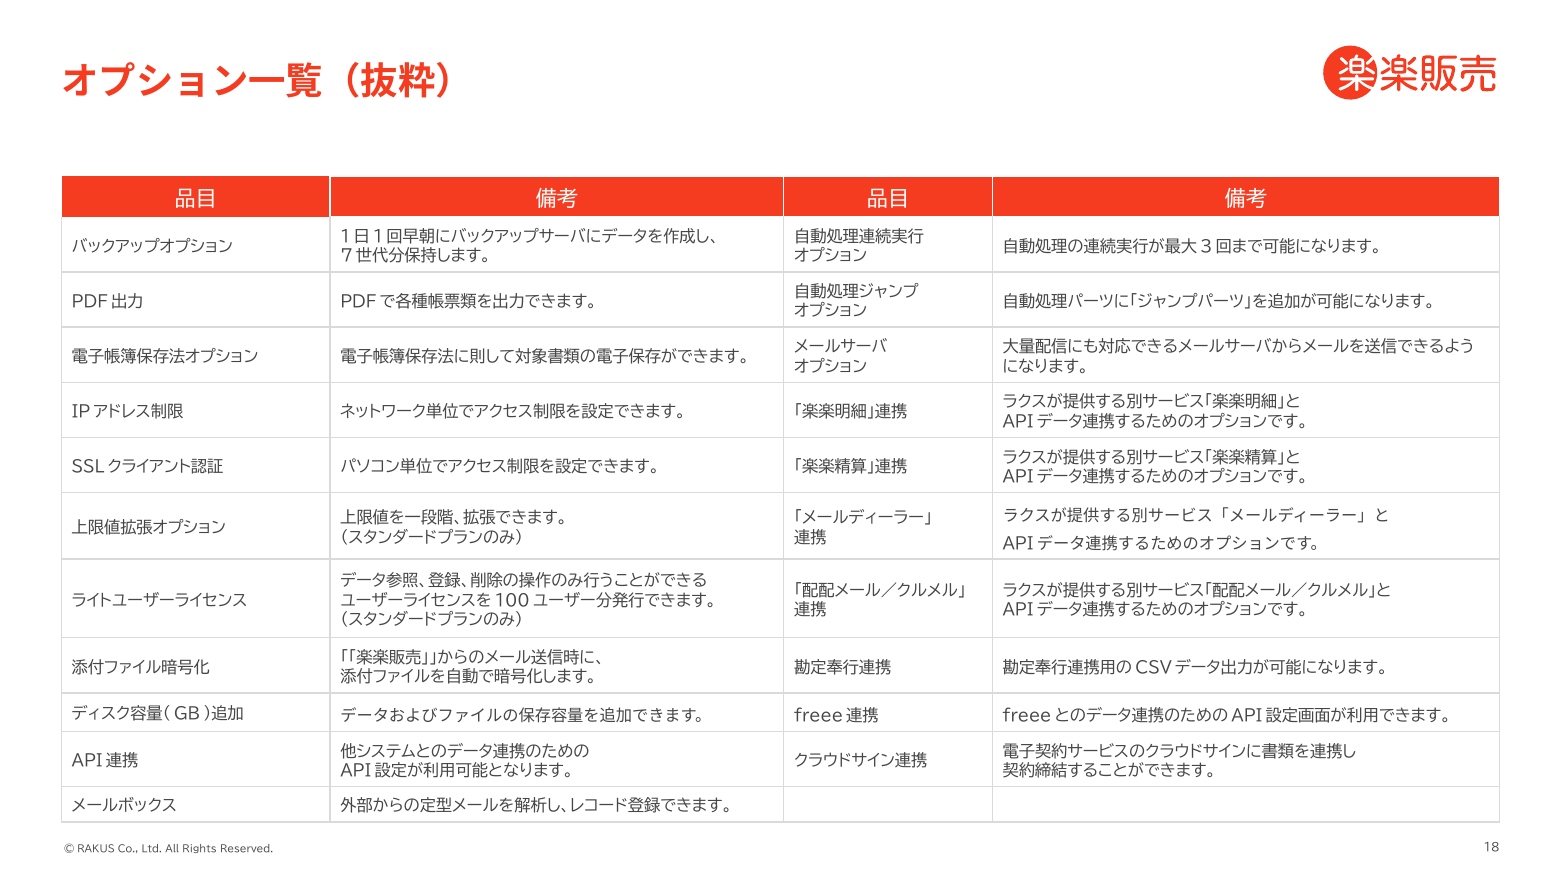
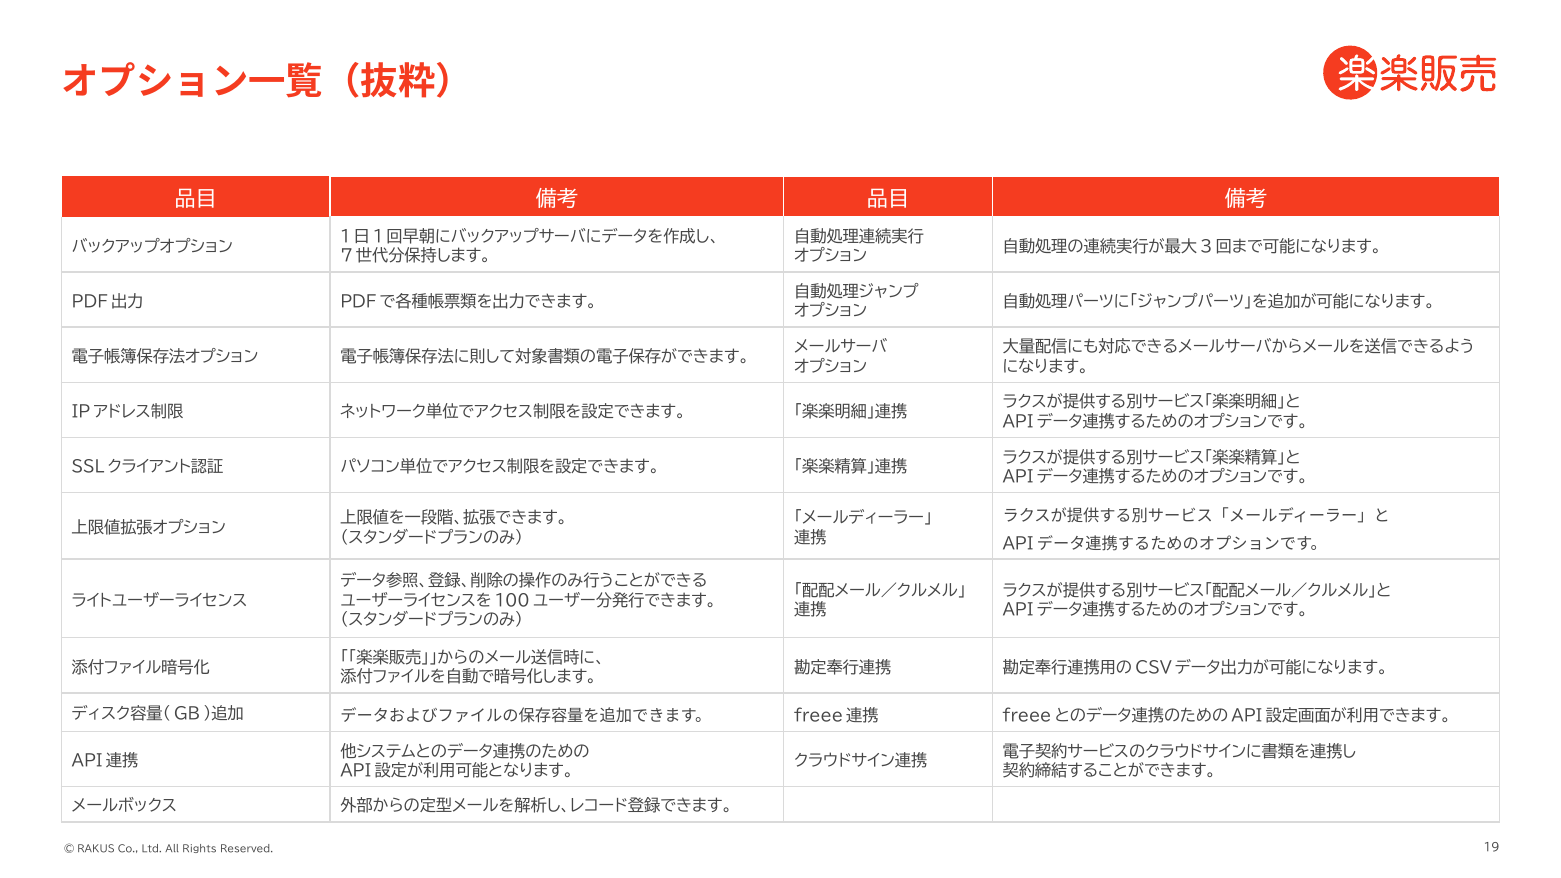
18: 18 -> 19 (1492, 848)
